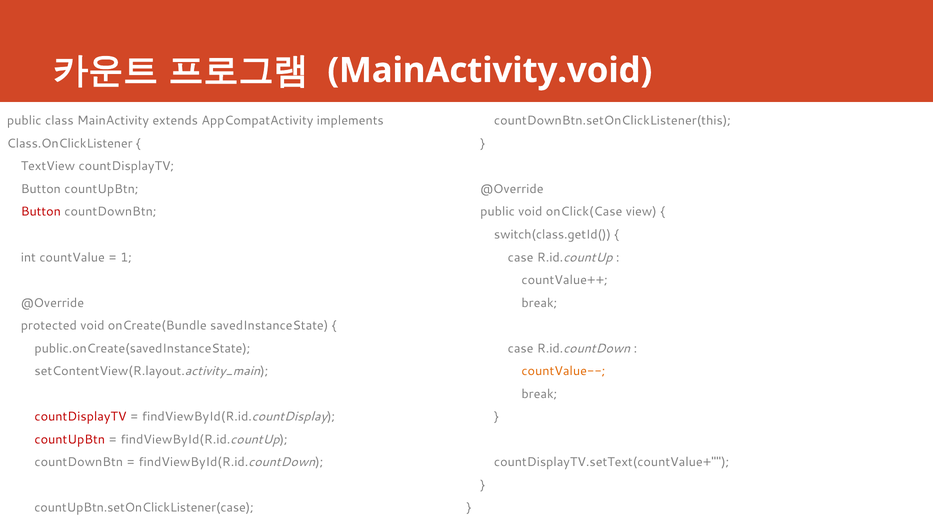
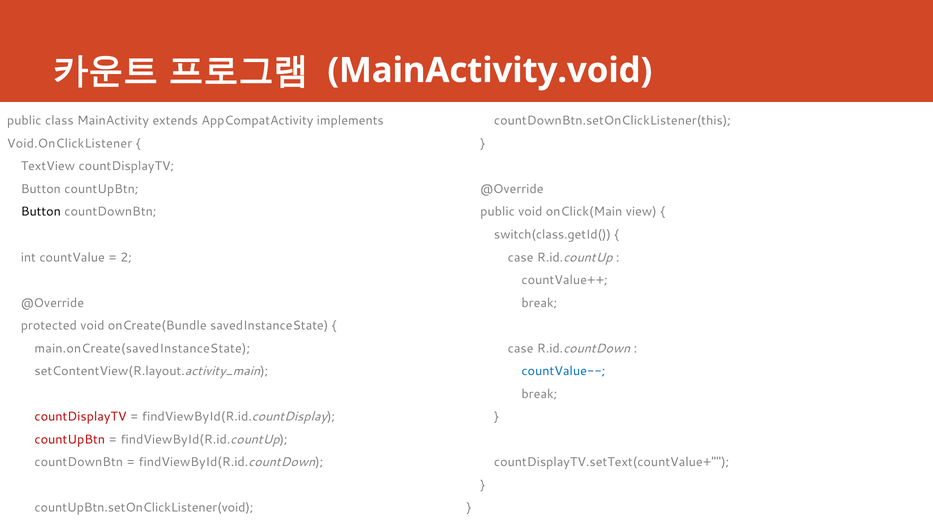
Class.OnClickListener: Class.OnClickListener -> Void.OnClickListener (70, 143)
Button colour: red -> black (41, 212)
onClick(Case: onClick(Case -> onClick(Main (584, 212)
1: 1 -> 2 (126, 257)
public.onCreate(savedInstanceState: public.onCreate(savedInstanceState -> main.onCreate(savedInstanceState (142, 348)
countValue-- colour: orange -> blue (563, 371)
countUpBtn.setOnClickListener(case: countUpBtn.setOnClickListener(case -> countUpBtn.setOnClickListener(void (144, 508)
